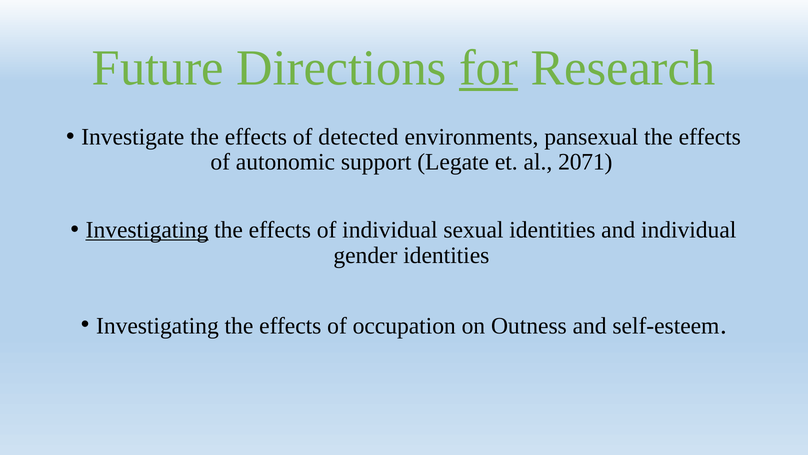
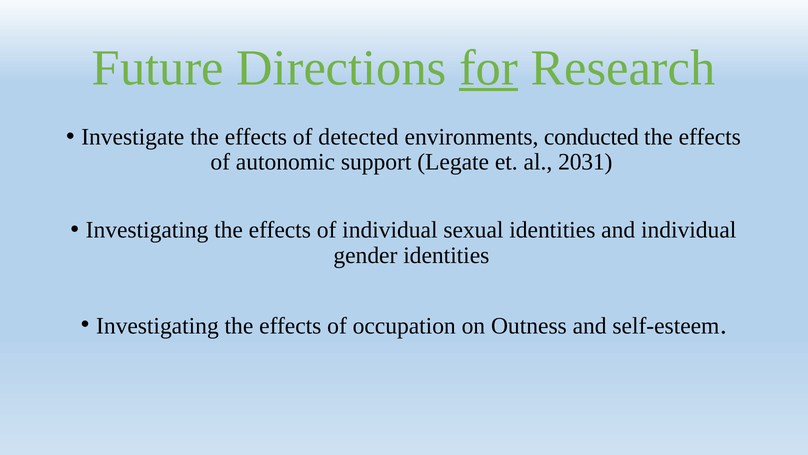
pansexual: pansexual -> conducted (591, 137)
2071: 2071 -> 2031 (585, 162)
Investigating underline: present -> none (147, 230)
